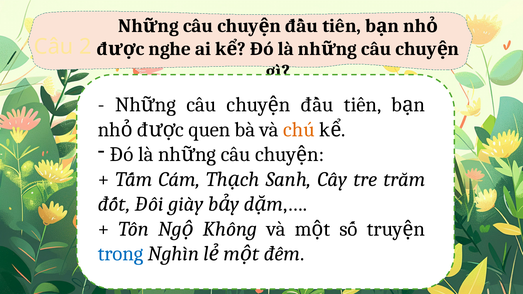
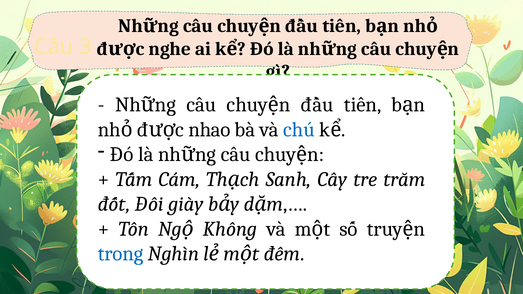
2: 2 -> 3 (85, 47)
quen: quen -> nhao (209, 130)
chú colour: orange -> blue (299, 130)
